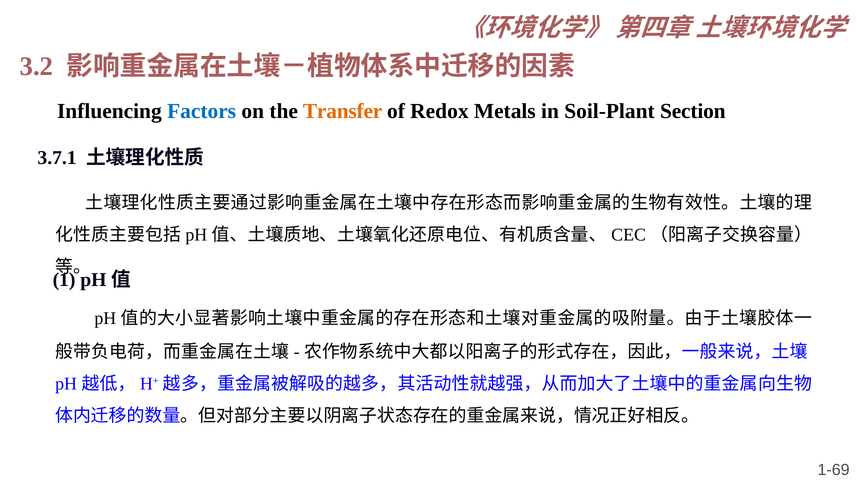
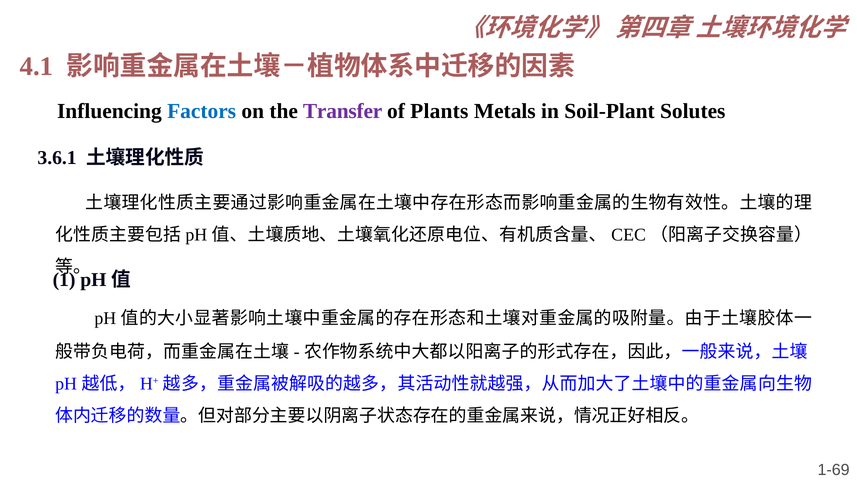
3.2: 3.2 -> 4.1 (36, 66)
Transfer colour: orange -> purple (343, 111)
Redox: Redox -> Plants (439, 111)
Section: Section -> Solutes (693, 111)
3.7.1: 3.7.1 -> 3.6.1 (57, 158)
